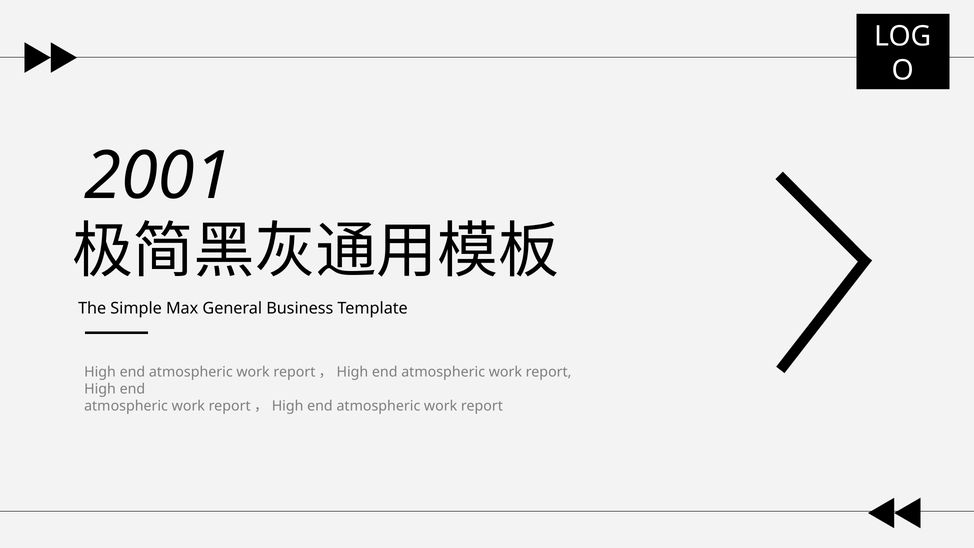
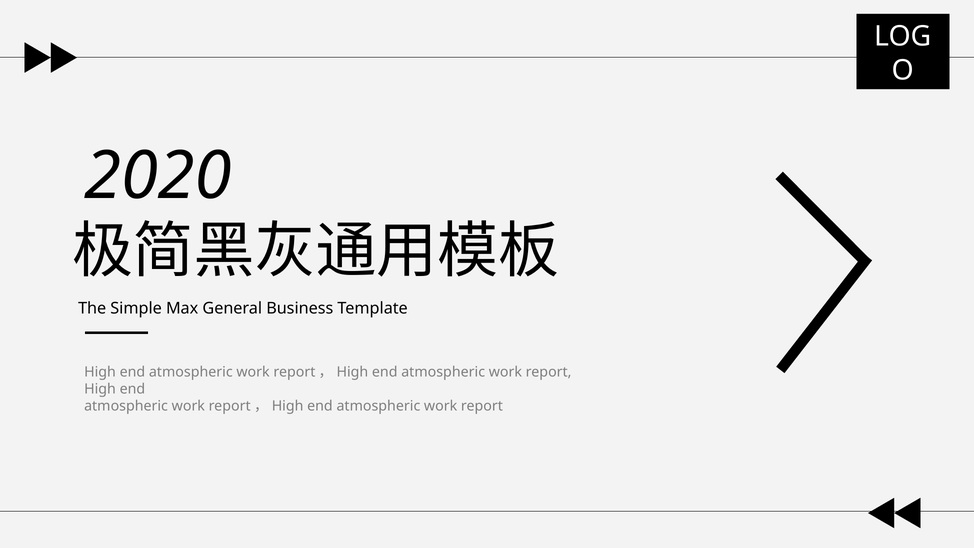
2001: 2001 -> 2020 (158, 176)
